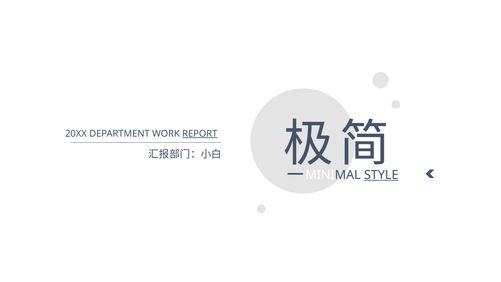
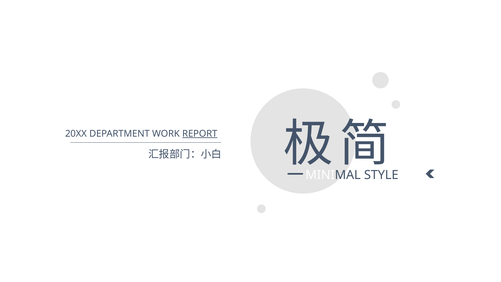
STYLE underline: present -> none (381, 175)
